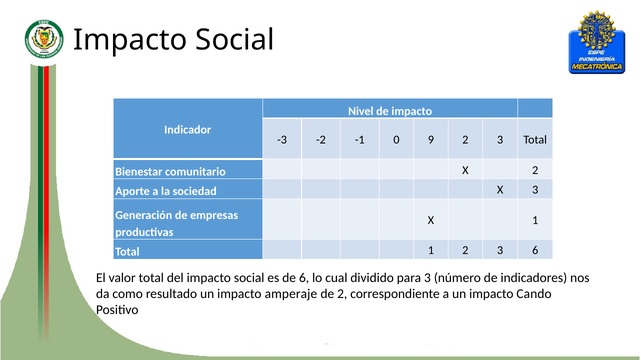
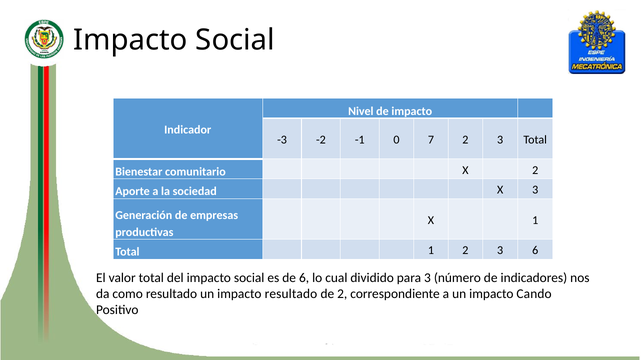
9: 9 -> 7 (431, 140)
impacto amperaje: amperaje -> resultado (291, 294)
